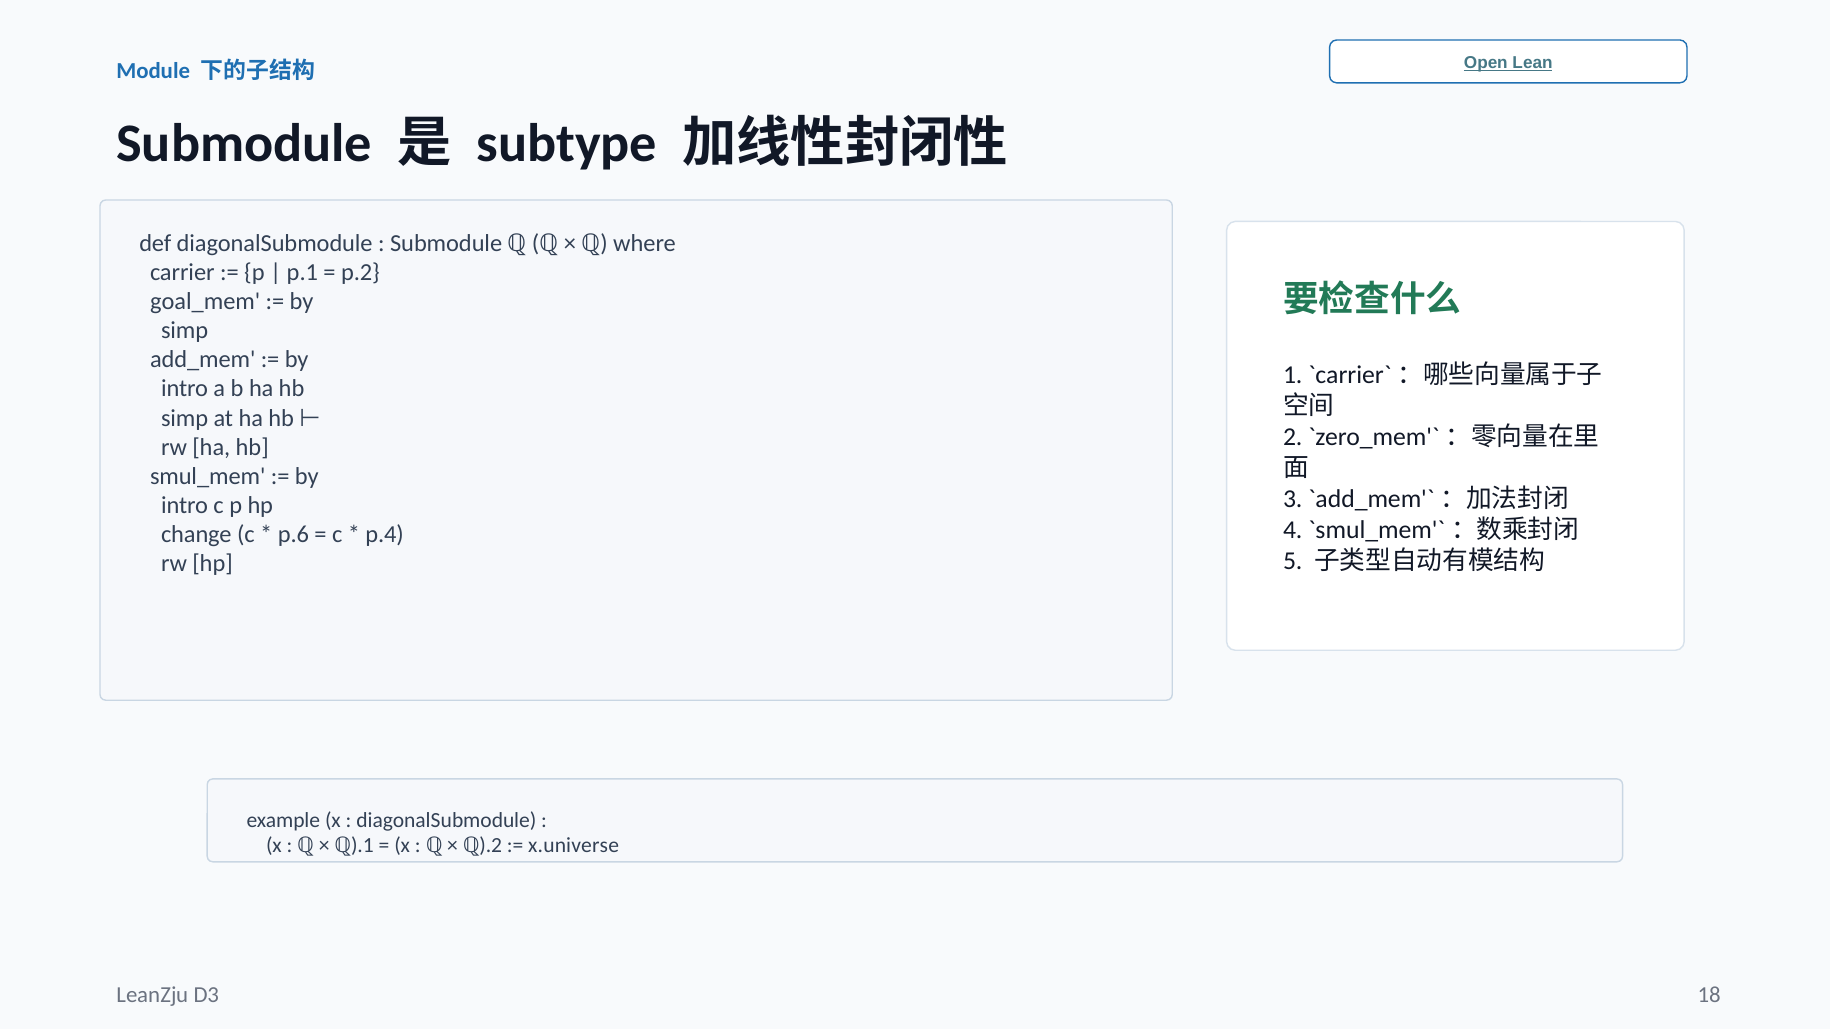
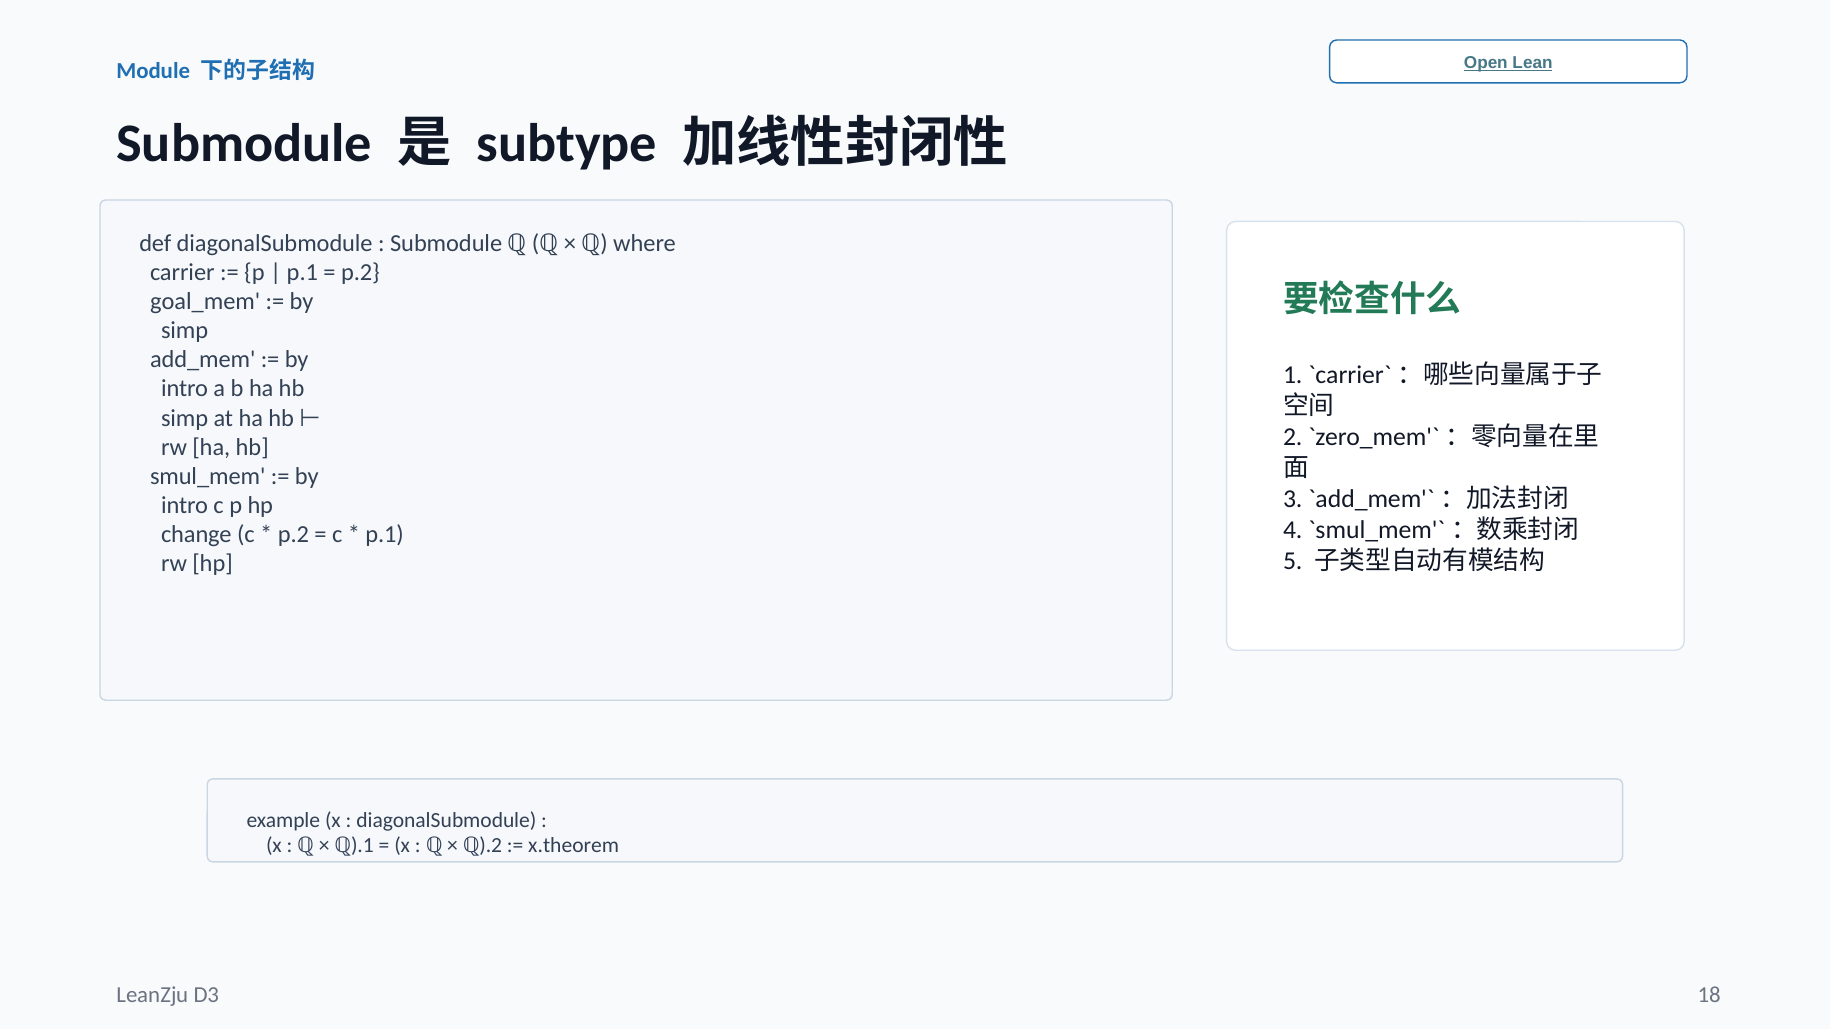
p.6: p.6 -> p.2 (293, 535)
p.4: p.4 -> p.1 (385, 535)
x.universe: x.universe -> x.theorem (574, 846)
